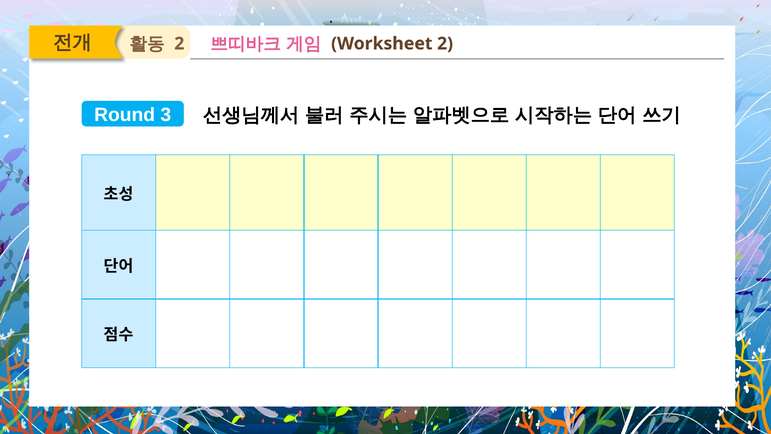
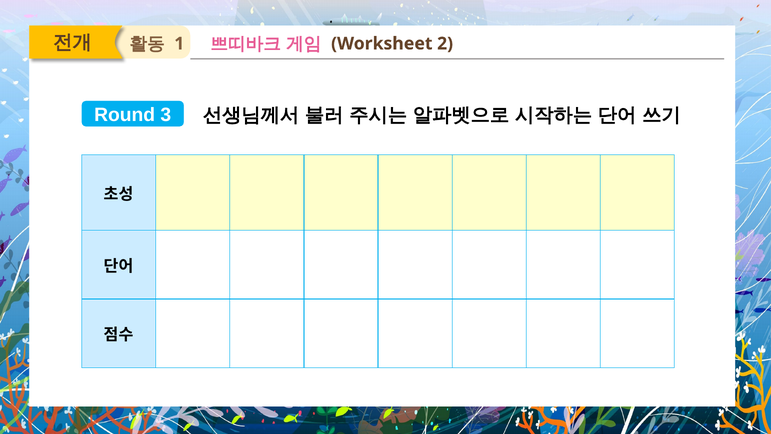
2: 2 -> 1 (179, 44)
